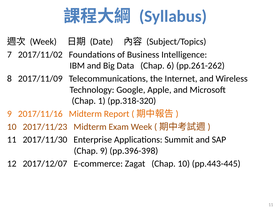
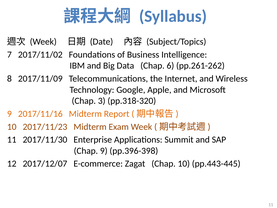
1: 1 -> 3 (102, 101)
